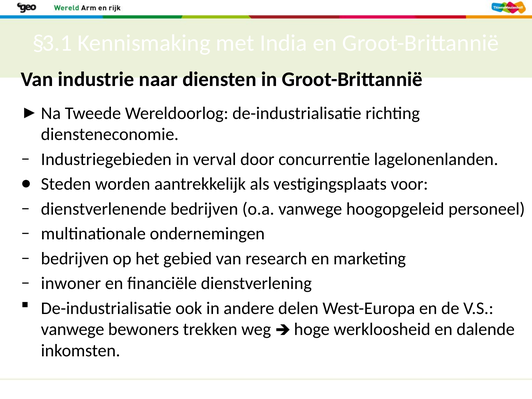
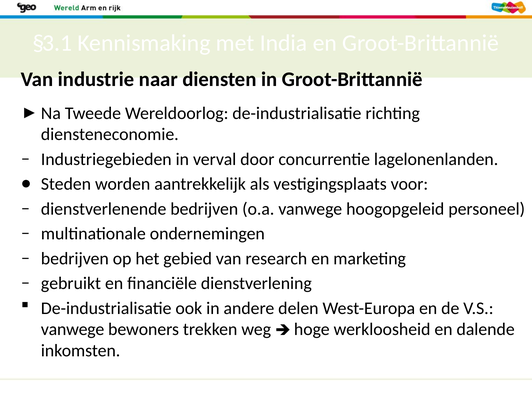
inwoner: inwoner -> gebruikt (71, 283)
